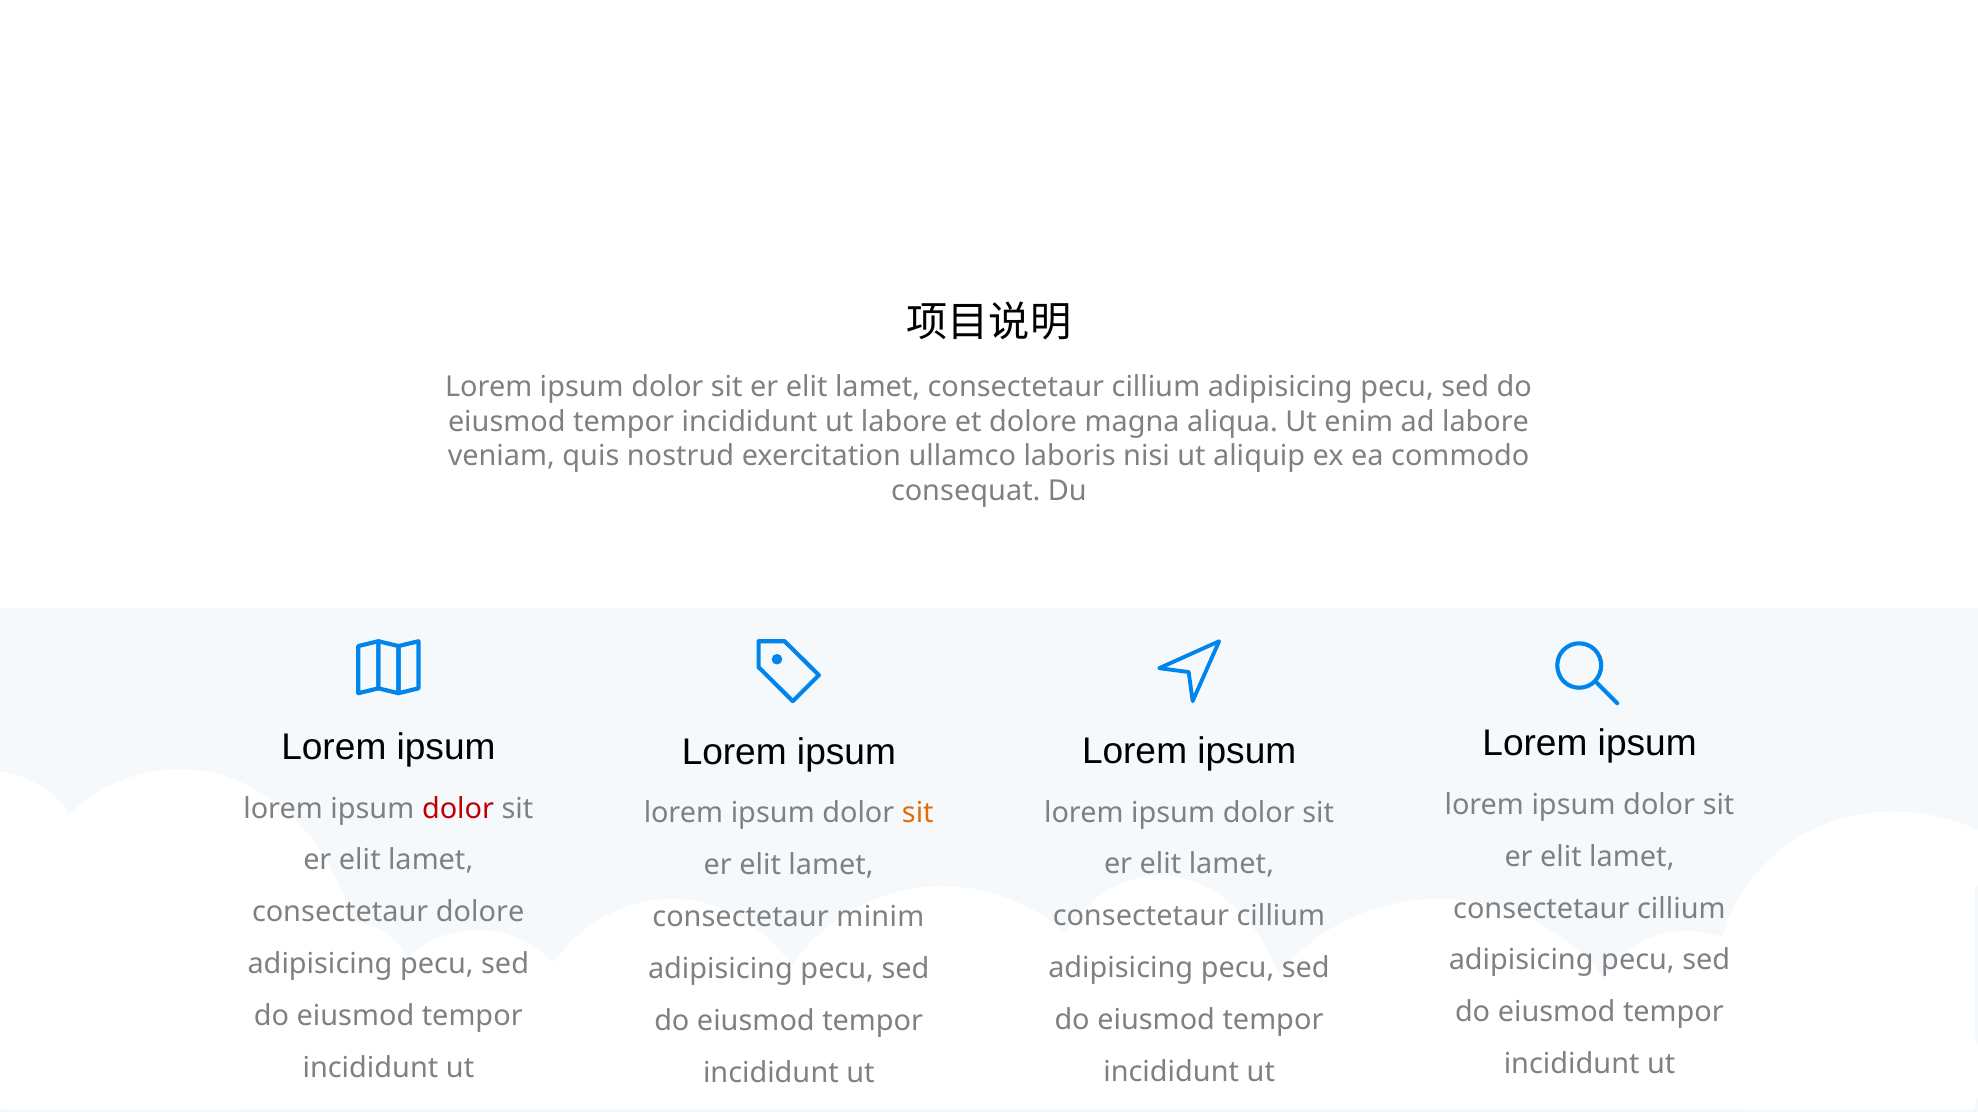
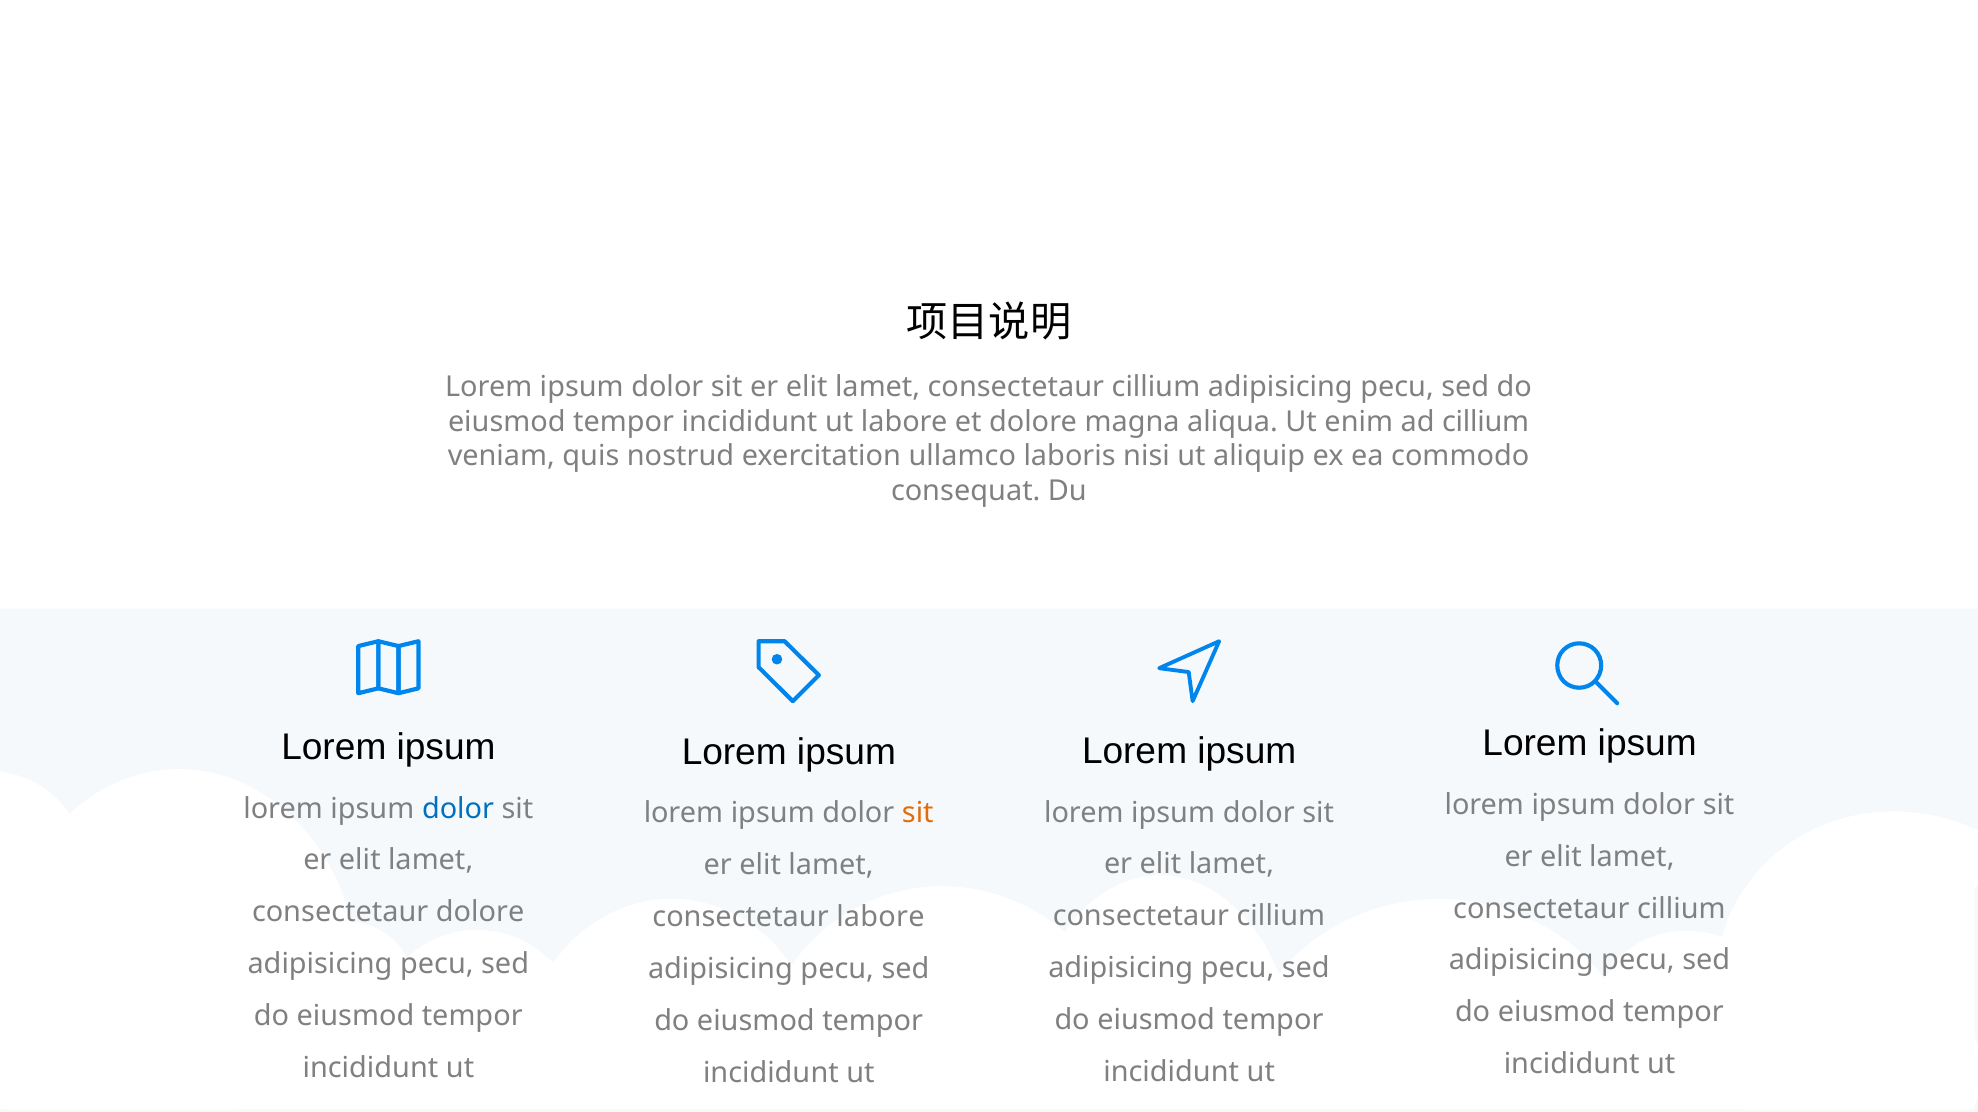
ad labore: labore -> cillium (1486, 422)
dolor colour: red -> blue (458, 809)
consectetaur minim: minim -> labore (880, 917)
